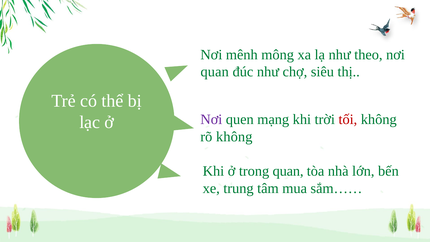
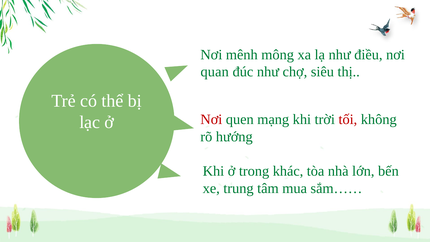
theo: theo -> điều (368, 55)
Nơi colour: purple -> red (211, 120)
rõ không: không -> hướng (234, 137)
trong quan: quan -> khác (288, 171)
